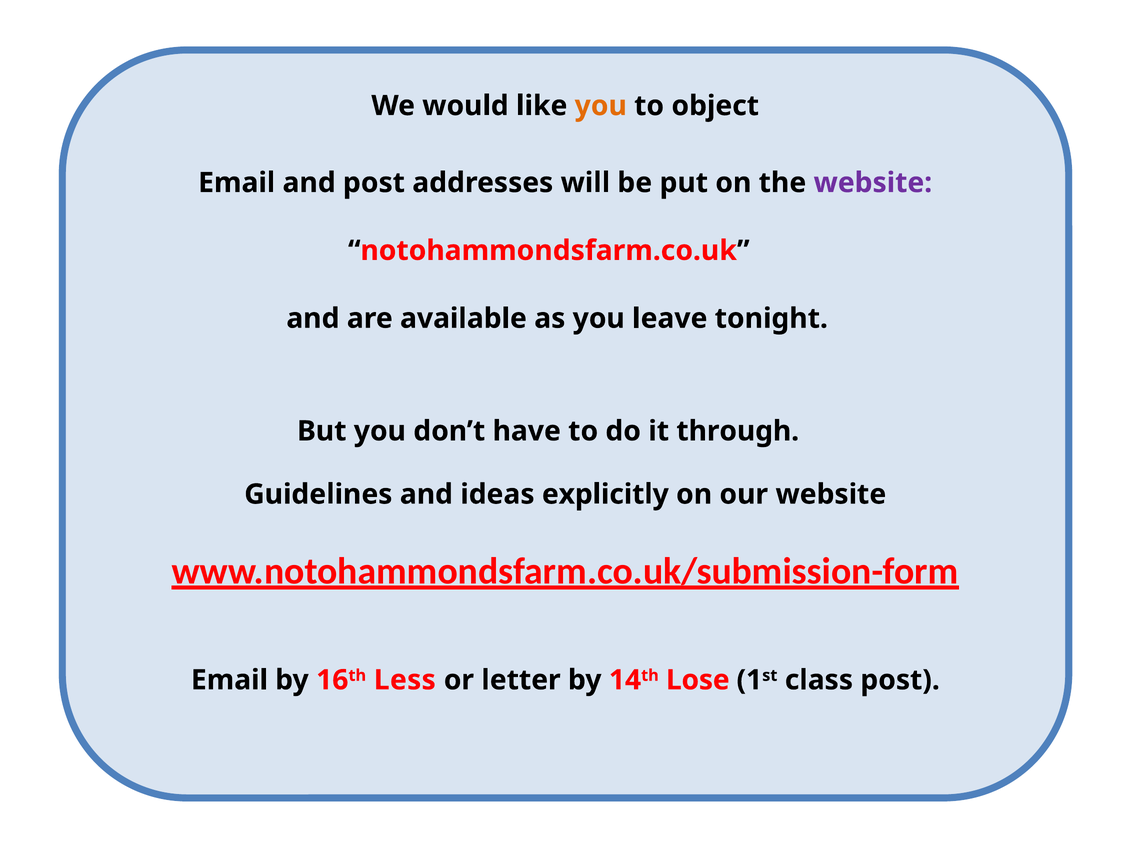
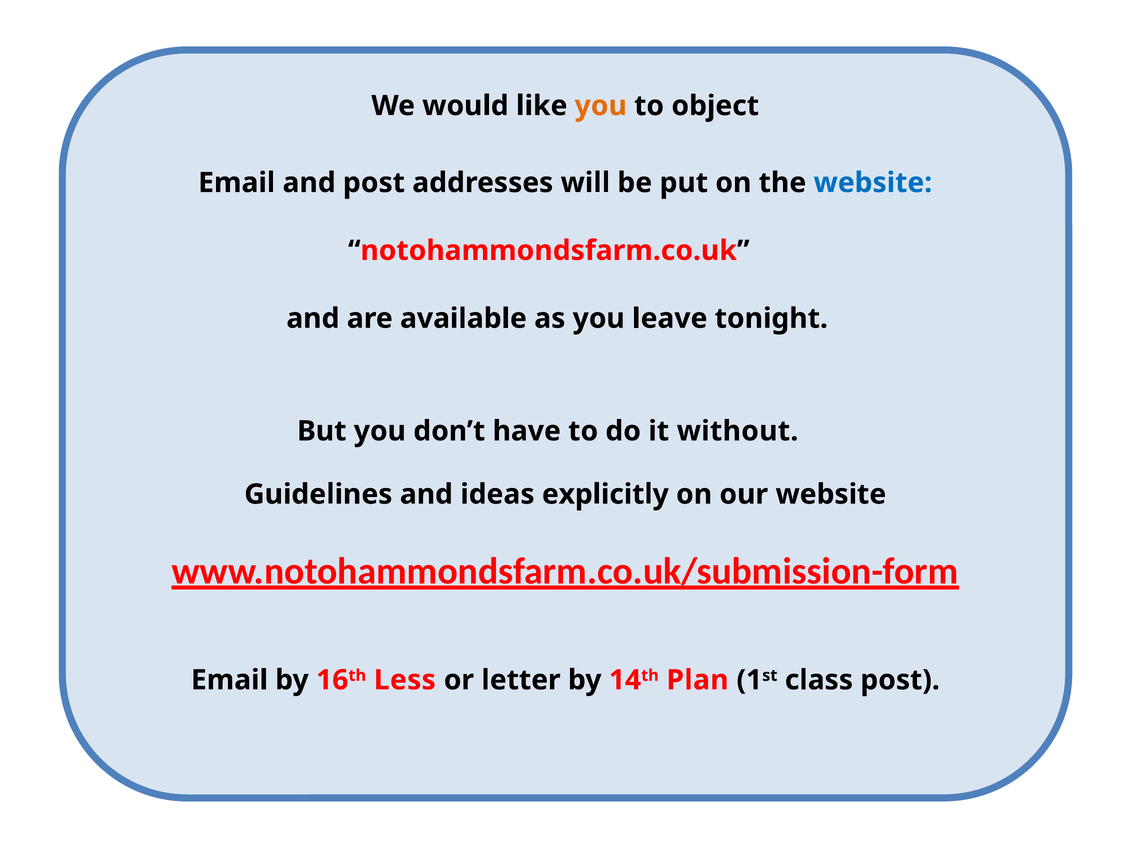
website colour: purple -> blue (873, 183)
through: through -> without (738, 431)
Lose: Lose -> Plan (698, 680)
